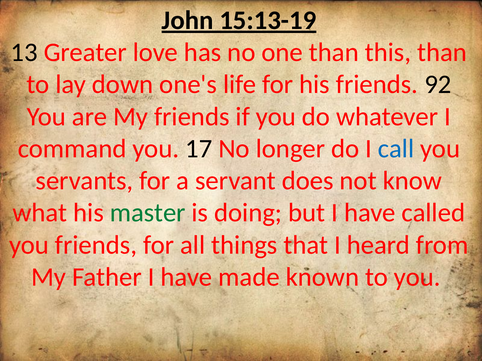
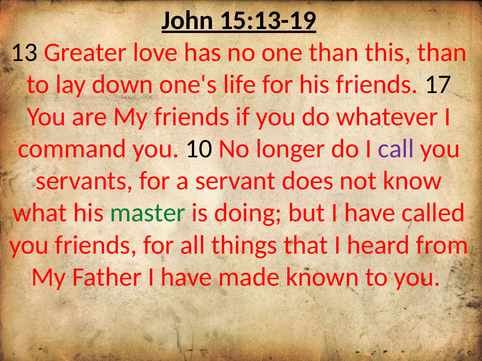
92: 92 -> 17 (438, 85)
17: 17 -> 10 (199, 149)
call colour: blue -> purple (396, 149)
